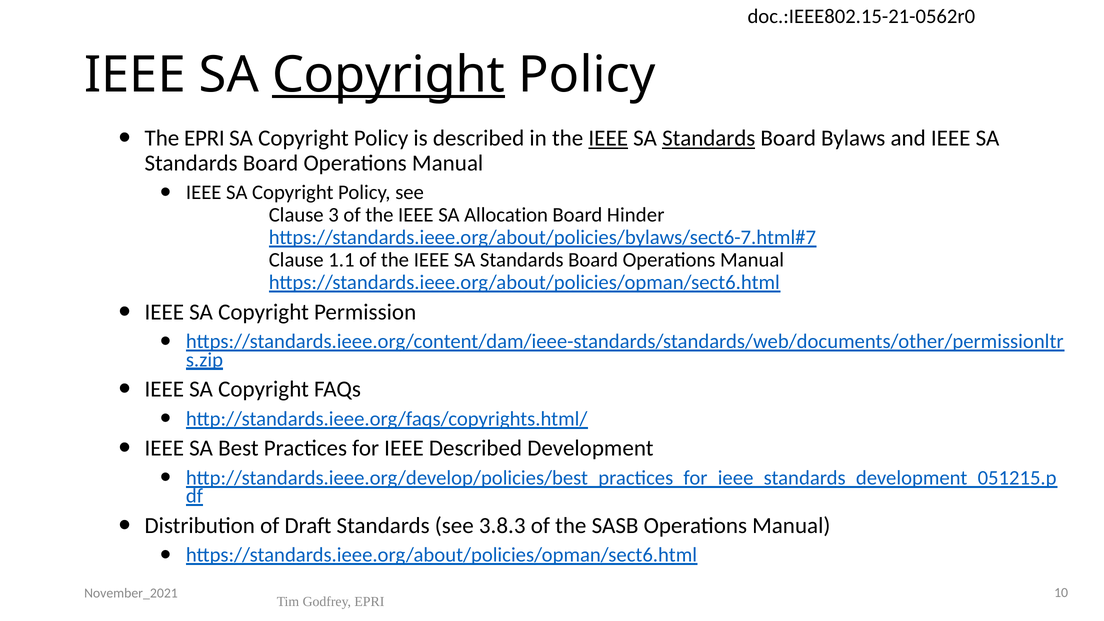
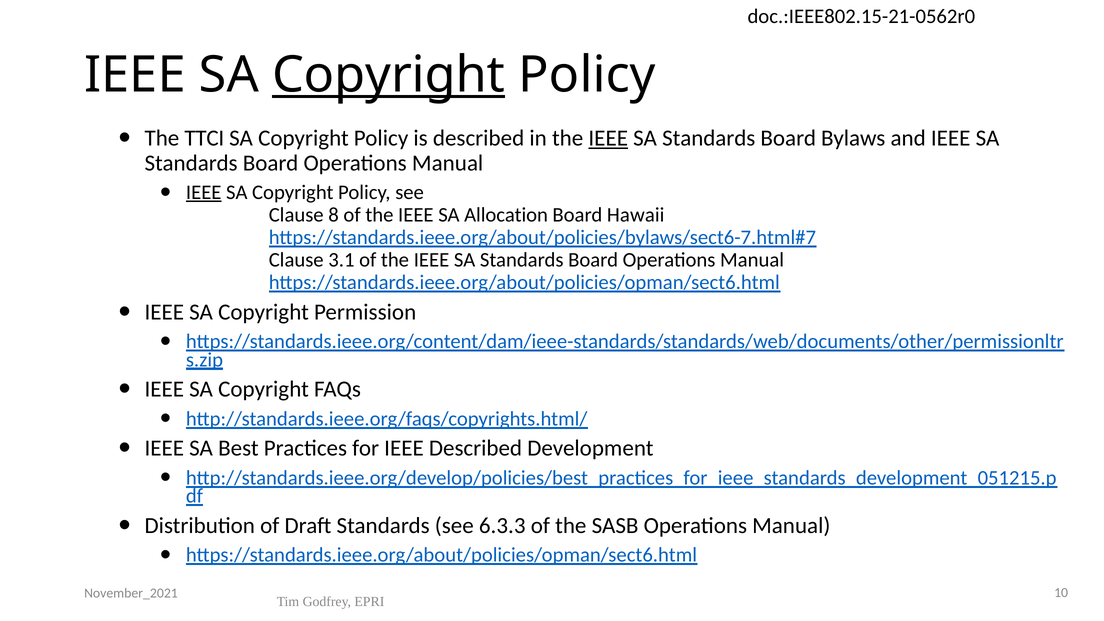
The EPRI: EPRI -> TTCI (204, 138)
Standards underline: present -> none (709, 138)
IEEE underline: none -> present (204, 192)
3: 3 -> 8 (334, 215)
Hinder: Hinder -> Hawaii (636, 215)
1.1: 1.1 -> 3.1 (341, 260)
3.8.3: 3.8.3 -> 6.3.3 (502, 526)
